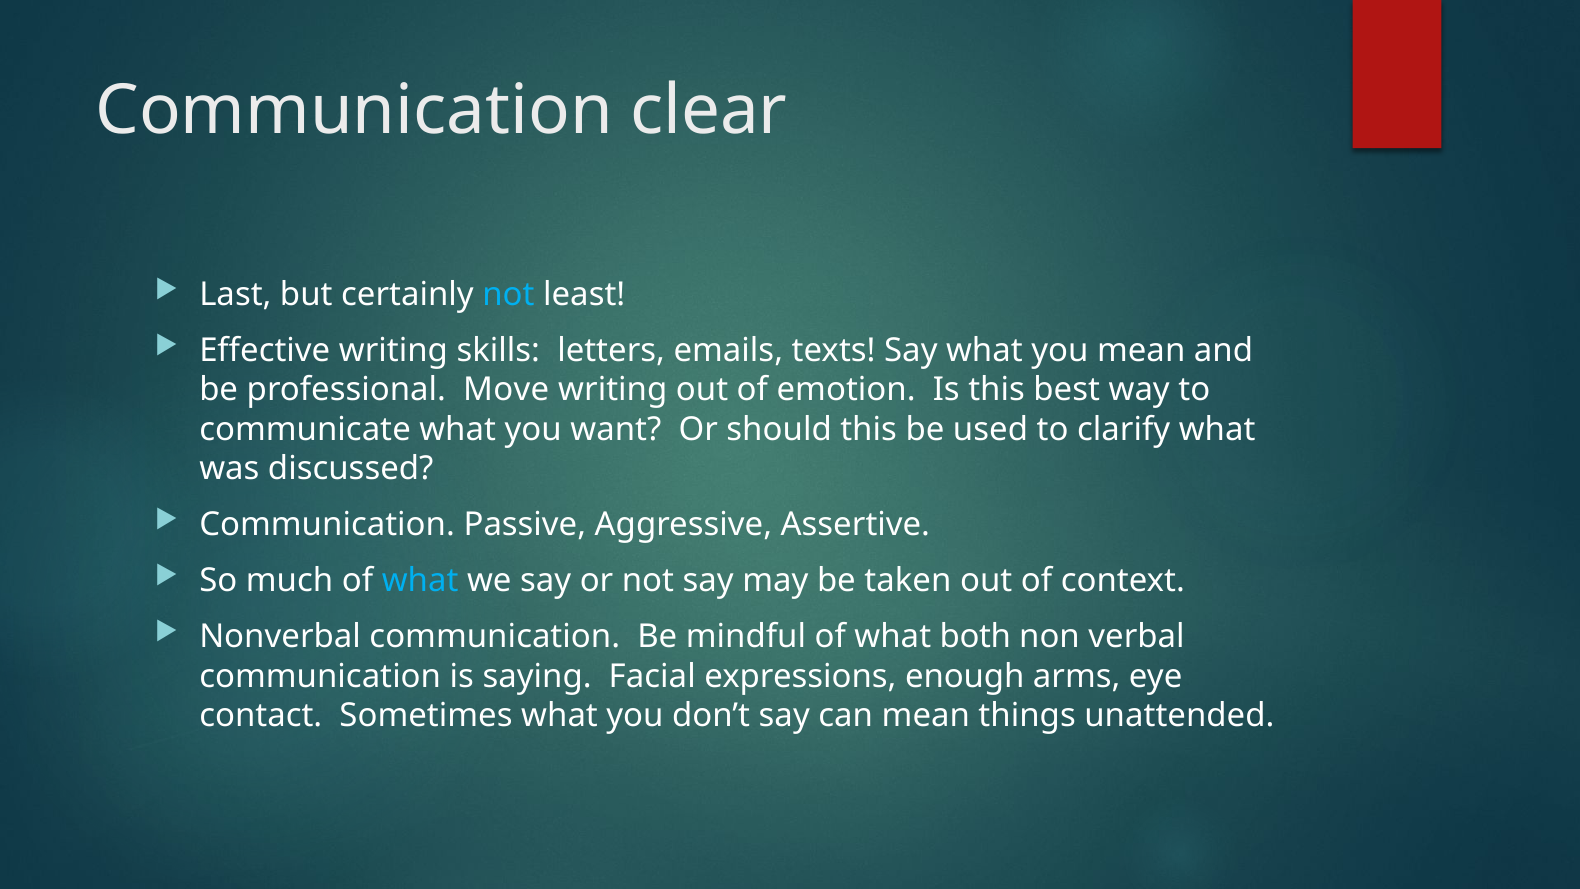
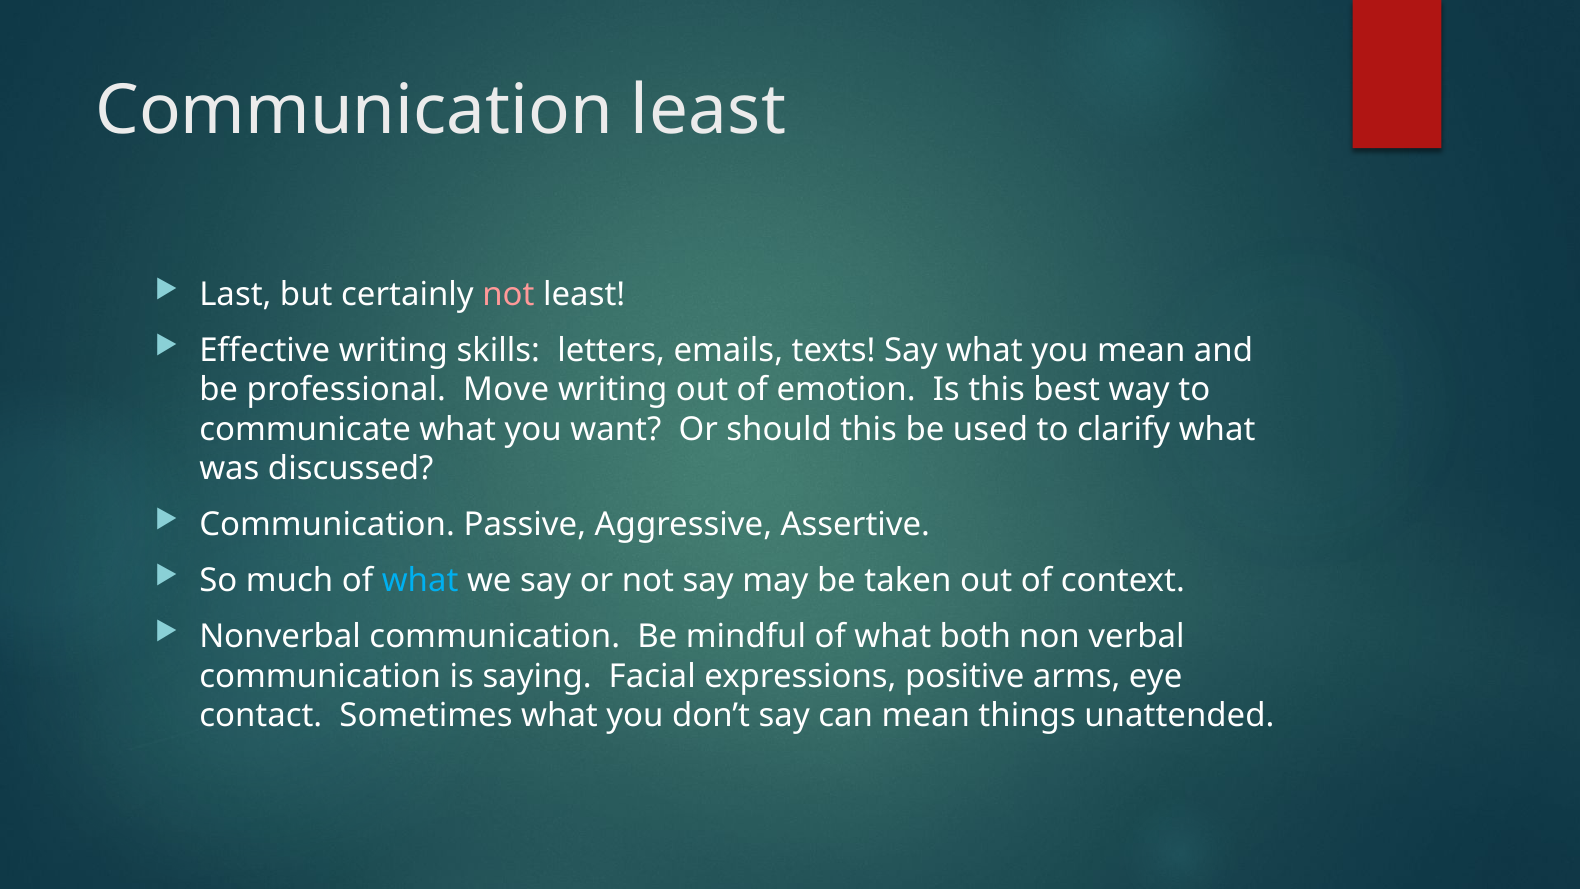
Communication clear: clear -> least (709, 111)
not colour: light blue -> pink (508, 294)
enough: enough -> positive (965, 676)
